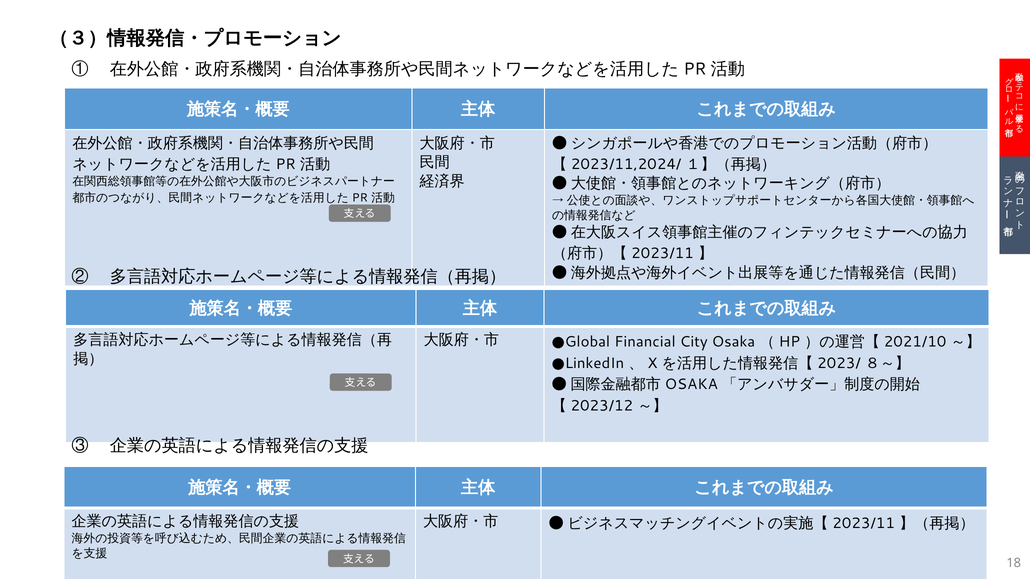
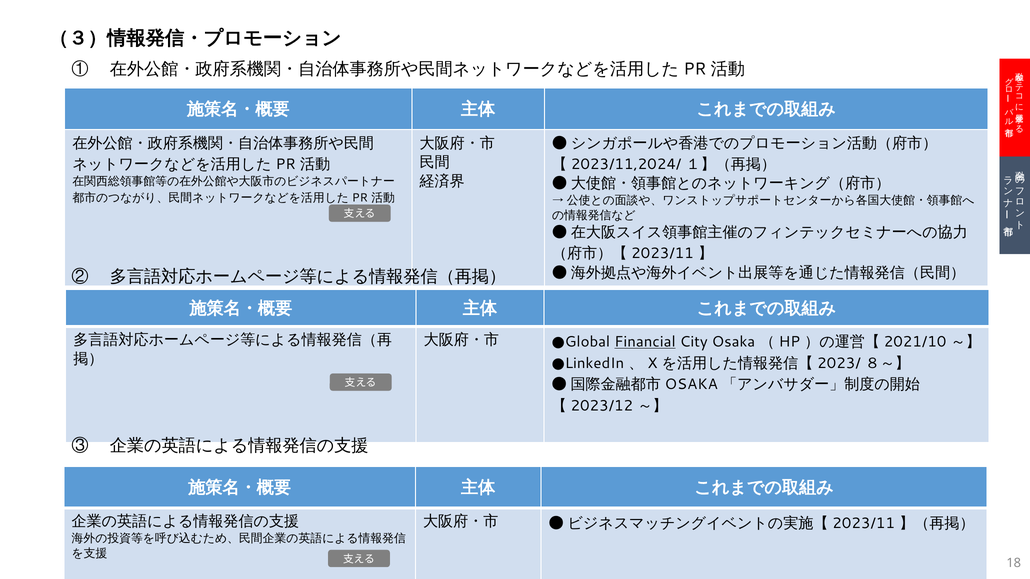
Financial underline: none -> present (645, 342)
